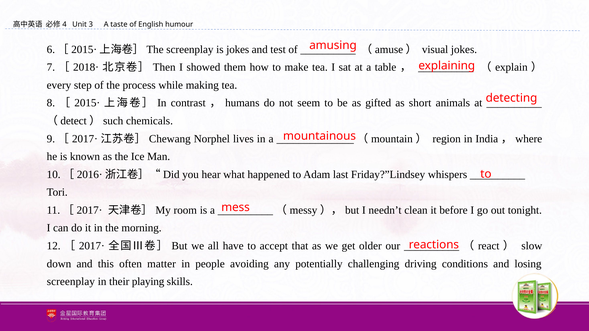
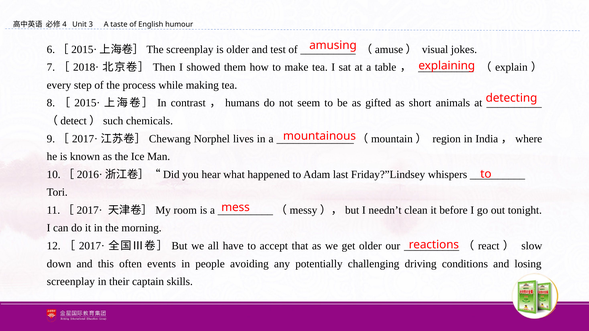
is jokes: jokes -> older (238, 49)
matter: matter -> events (162, 264)
playing: playing -> captain (148, 282)
